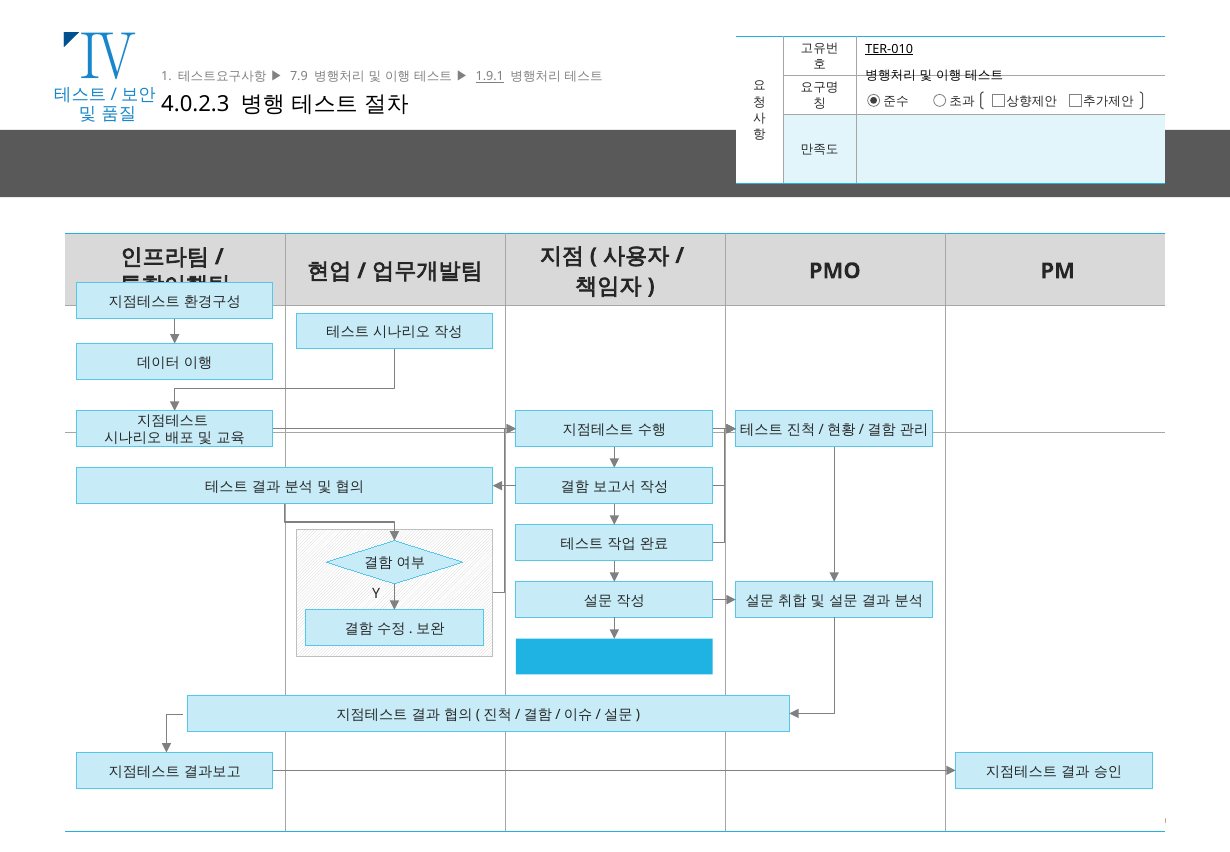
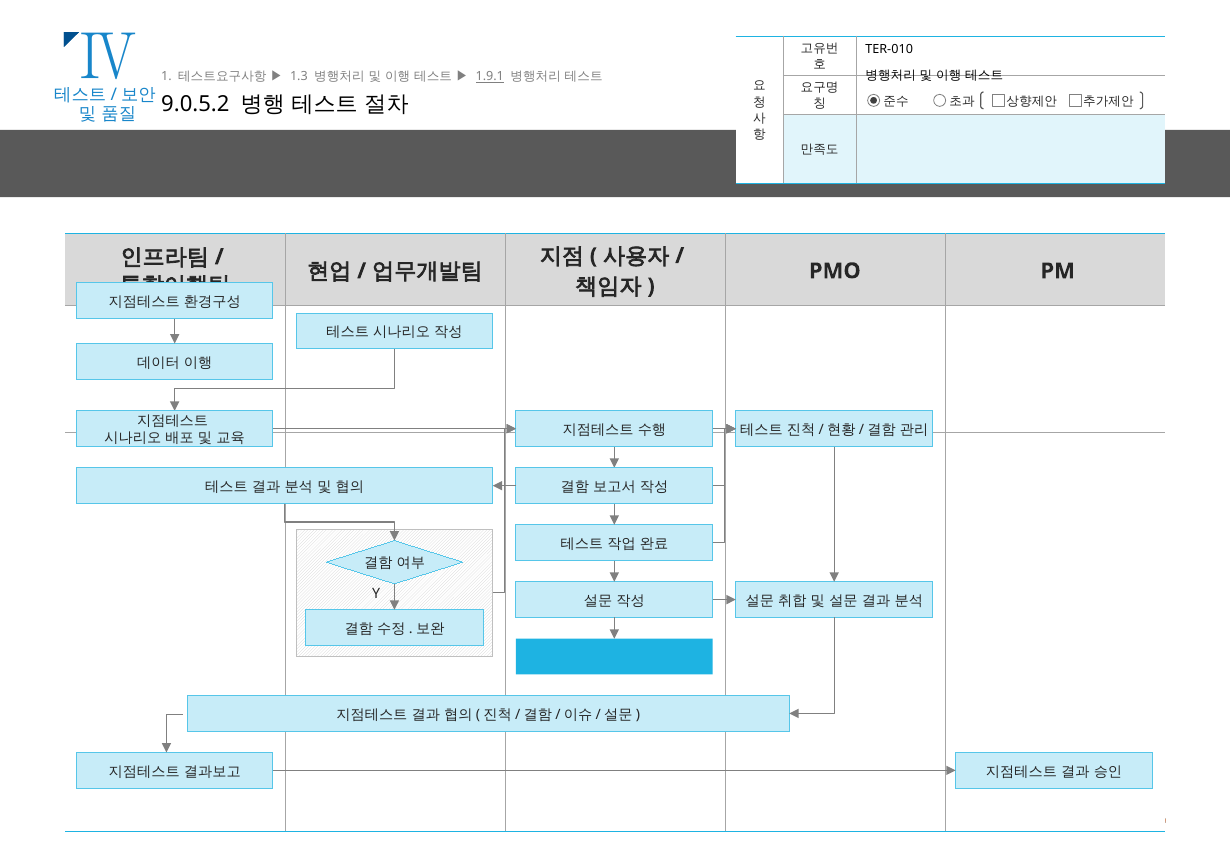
TER-010 underline: present -> none (889, 49)
7.9: 7.9 -> 1.3 (299, 77)
4.0.2.3: 4.0.2.3 -> 9.0.5.2 (195, 104)
